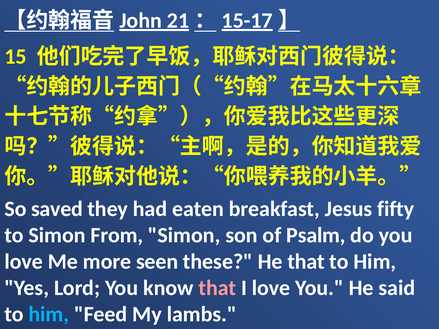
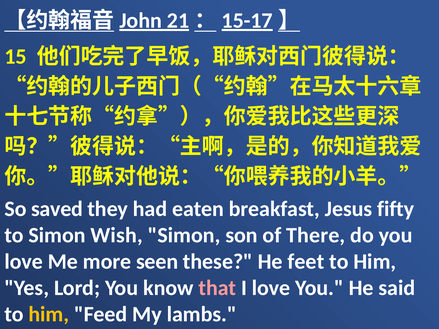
From: From -> Wish (117, 236)
Psalm: Psalm -> There (316, 236)
He that: that -> feet (306, 262)
him colour: light blue -> yellow (49, 315)
